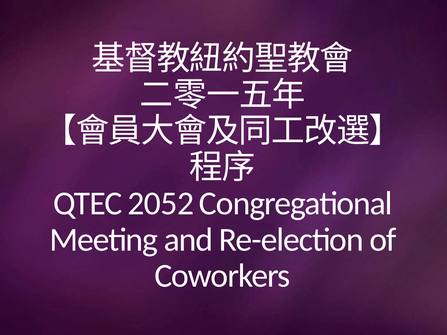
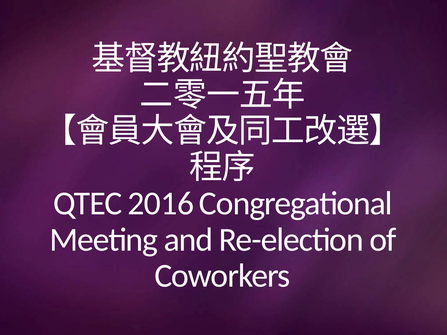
2052: 2052 -> 2016 (161, 204)
